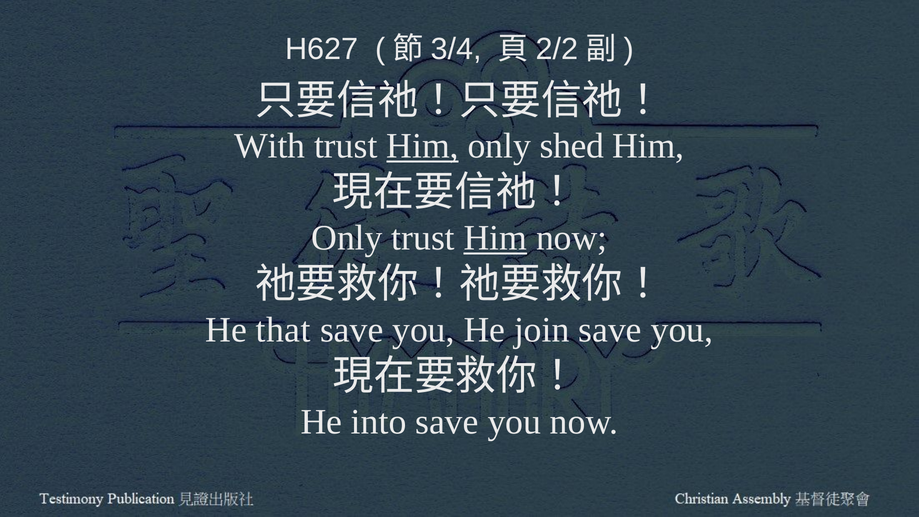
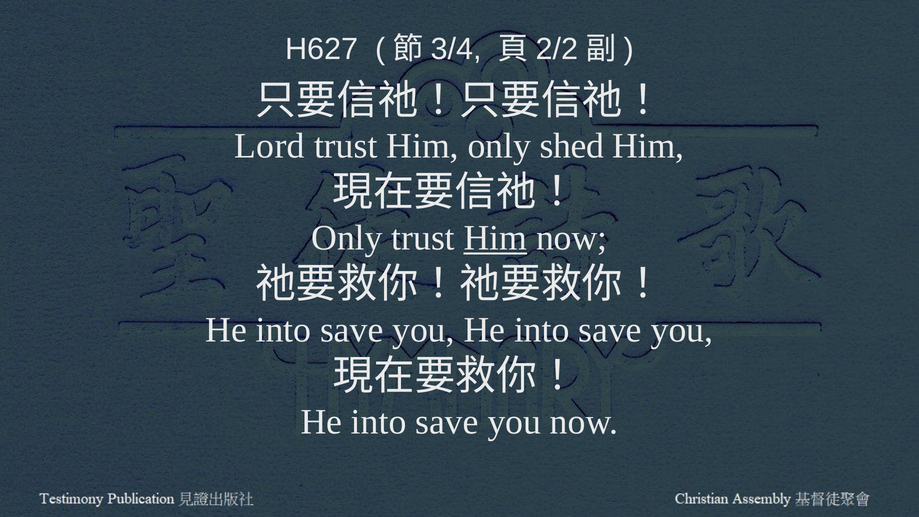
With: With -> Lord (269, 146)
Him underline: present -> none (423, 146)
that: that -> into (283, 330)
you He join: join -> into (542, 330)
